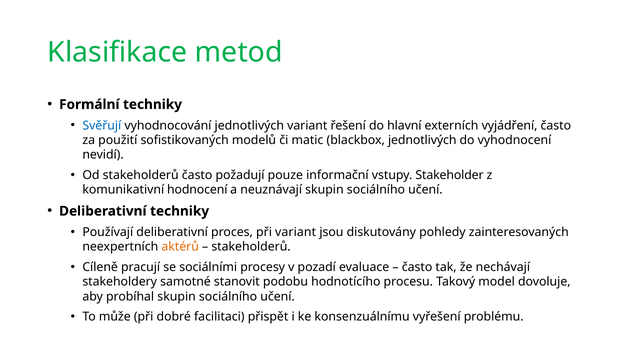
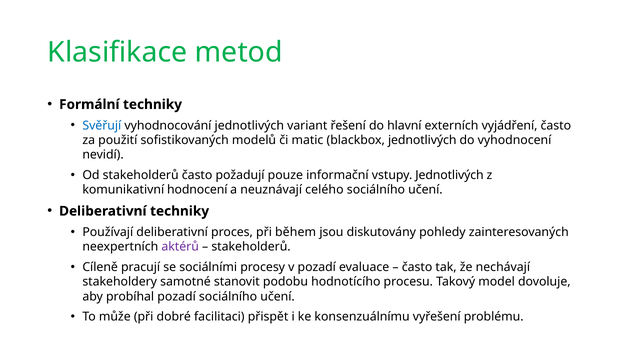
vstupy Stakeholder: Stakeholder -> Jednotlivých (450, 175)
neuznávají skupin: skupin -> celého (324, 190)
při variant: variant -> během (296, 232)
aktérů colour: orange -> purple (180, 247)
probíhal skupin: skupin -> pozadí (177, 296)
